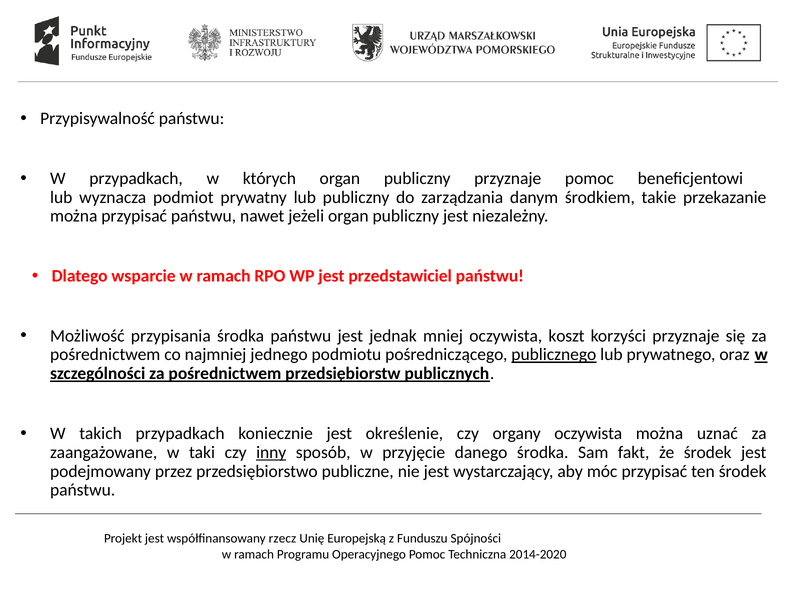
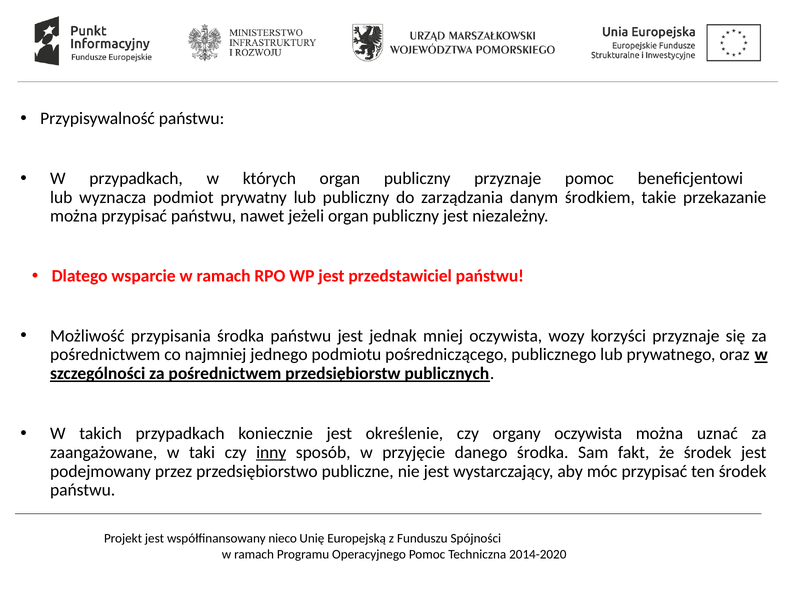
koszt: koszt -> wozy (567, 336)
publicznego underline: present -> none (554, 355)
rzecz: rzecz -> nieco (283, 538)
